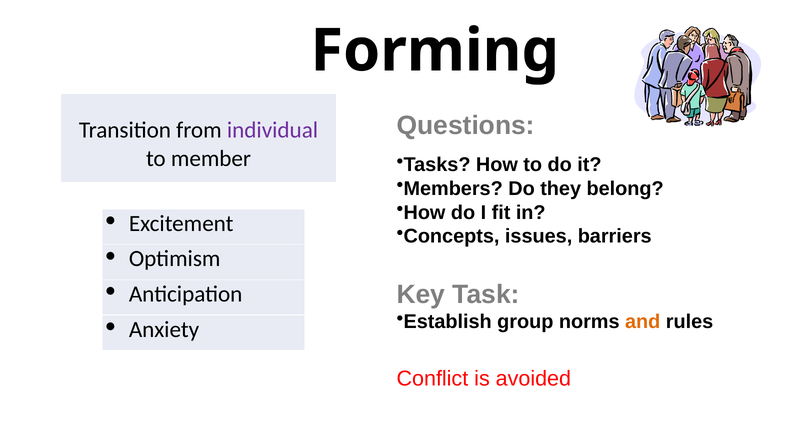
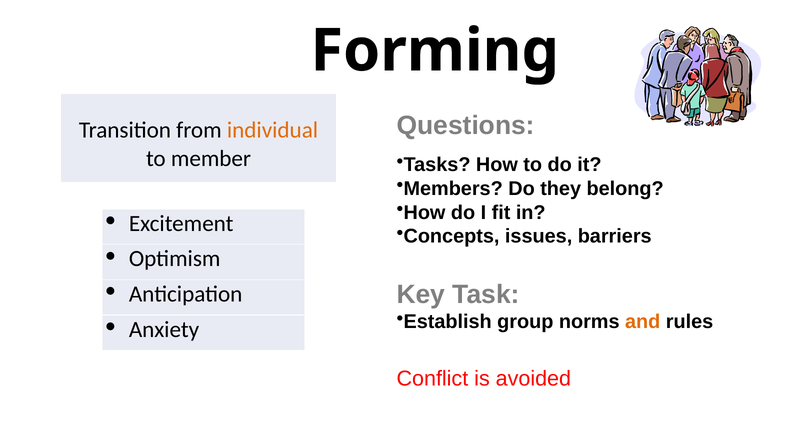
individual colour: purple -> orange (273, 130)
